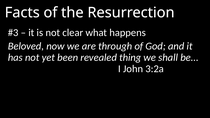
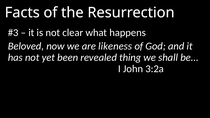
through: through -> likeness (115, 46)
